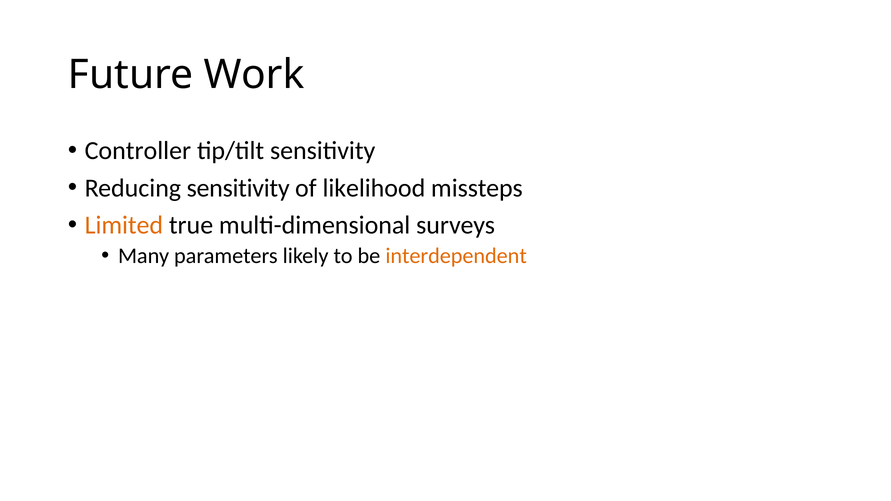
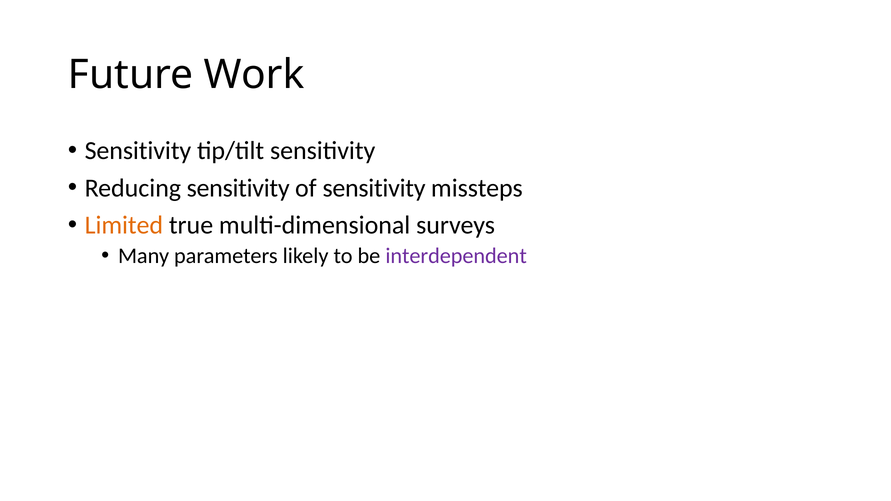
Controller: Controller -> Sensitivity (138, 151)
of likelihood: likelihood -> sensitivity (374, 188)
interdependent colour: orange -> purple (456, 256)
